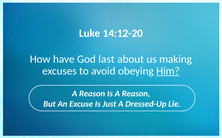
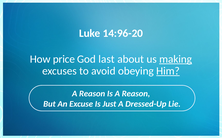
14:12-20: 14:12-20 -> 14:96-20 (123, 33)
have: have -> price (64, 59)
making underline: none -> present (176, 59)
